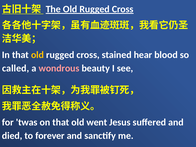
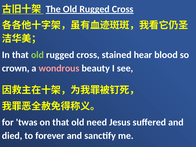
old colour: yellow -> light green (37, 55)
called: called -> crown (16, 68)
went: went -> need (97, 122)
